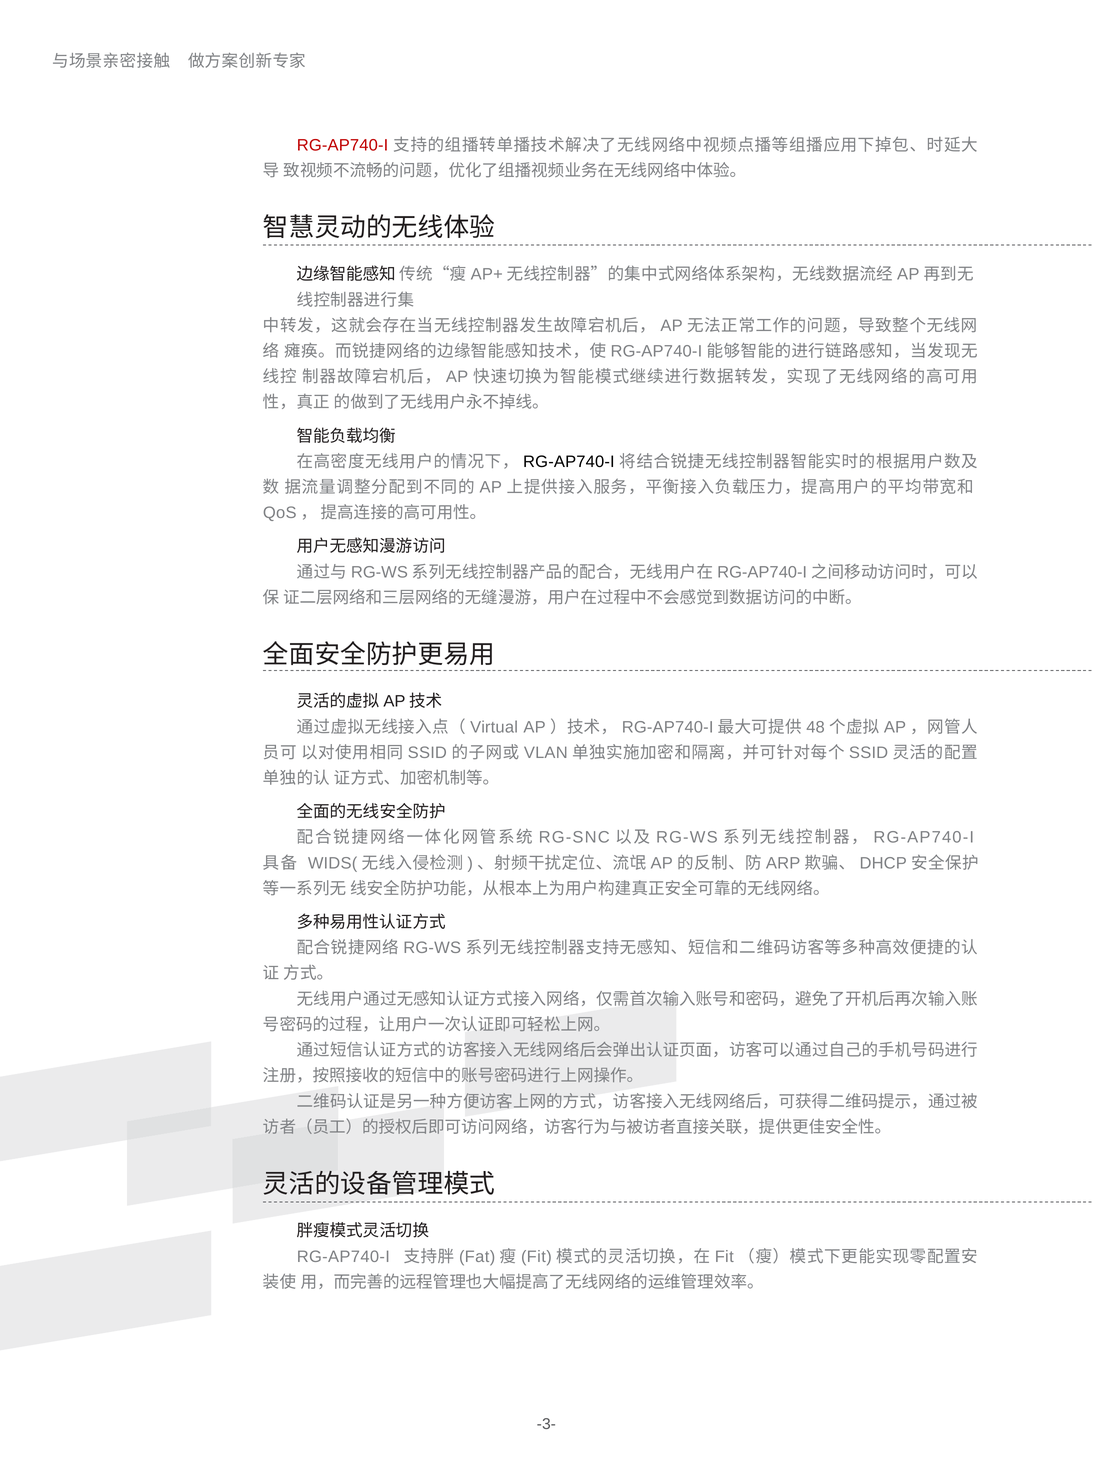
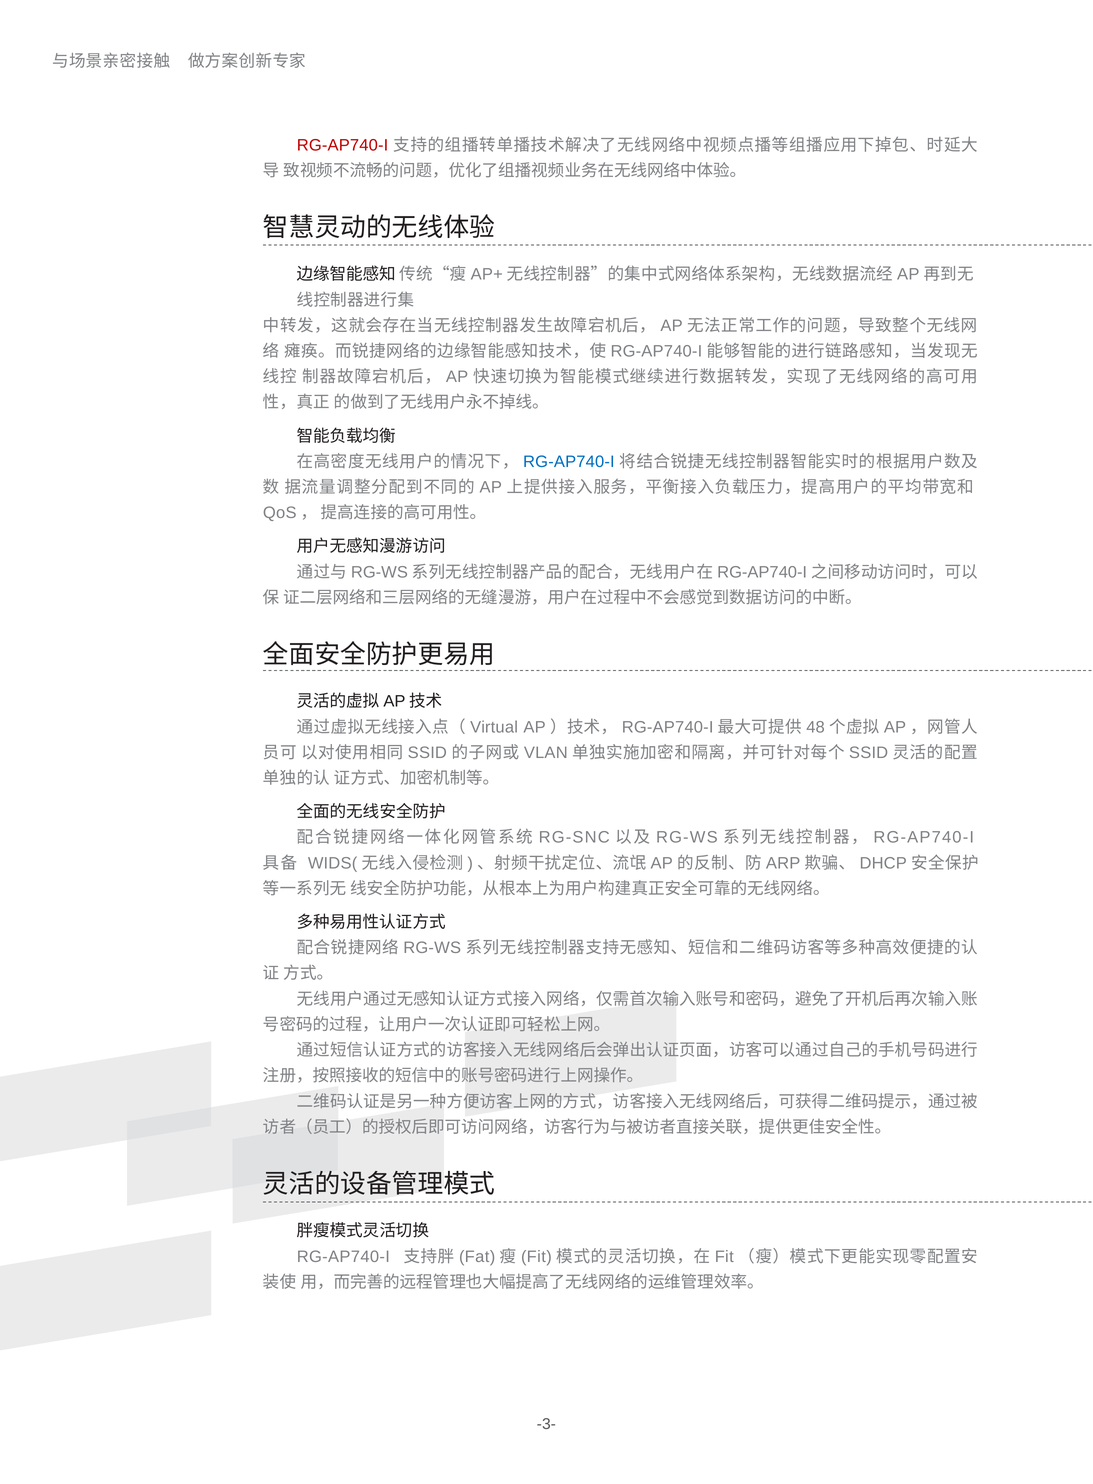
RG-AP740-I colour: black -> blue (569, 462)
